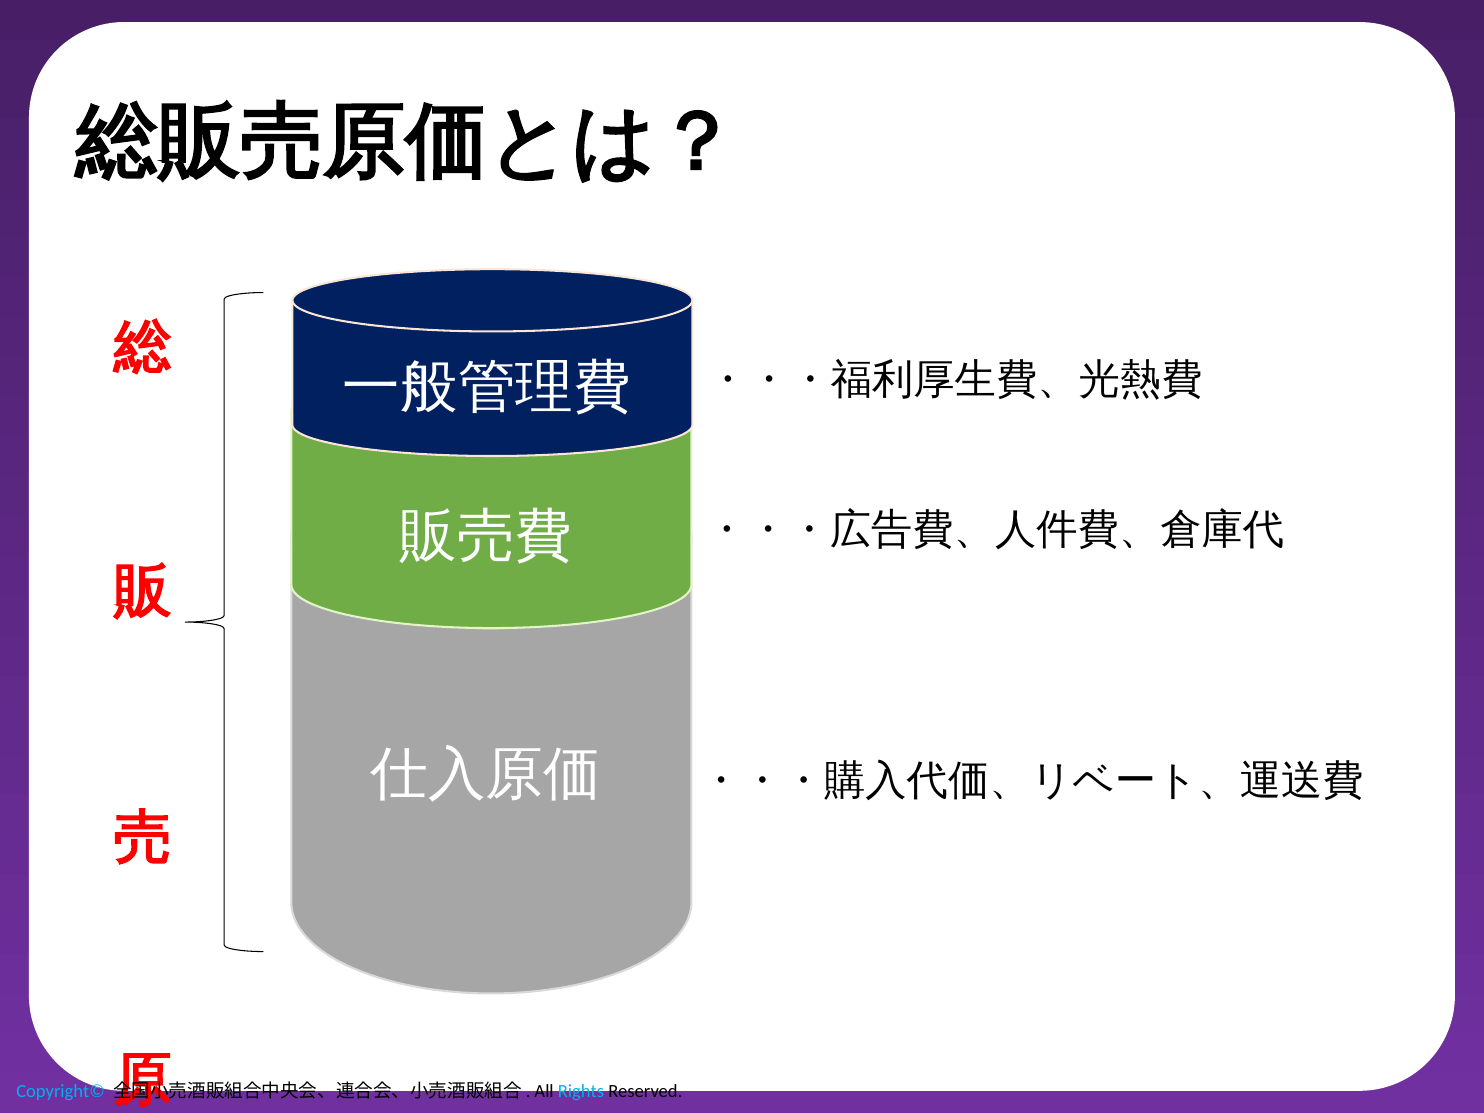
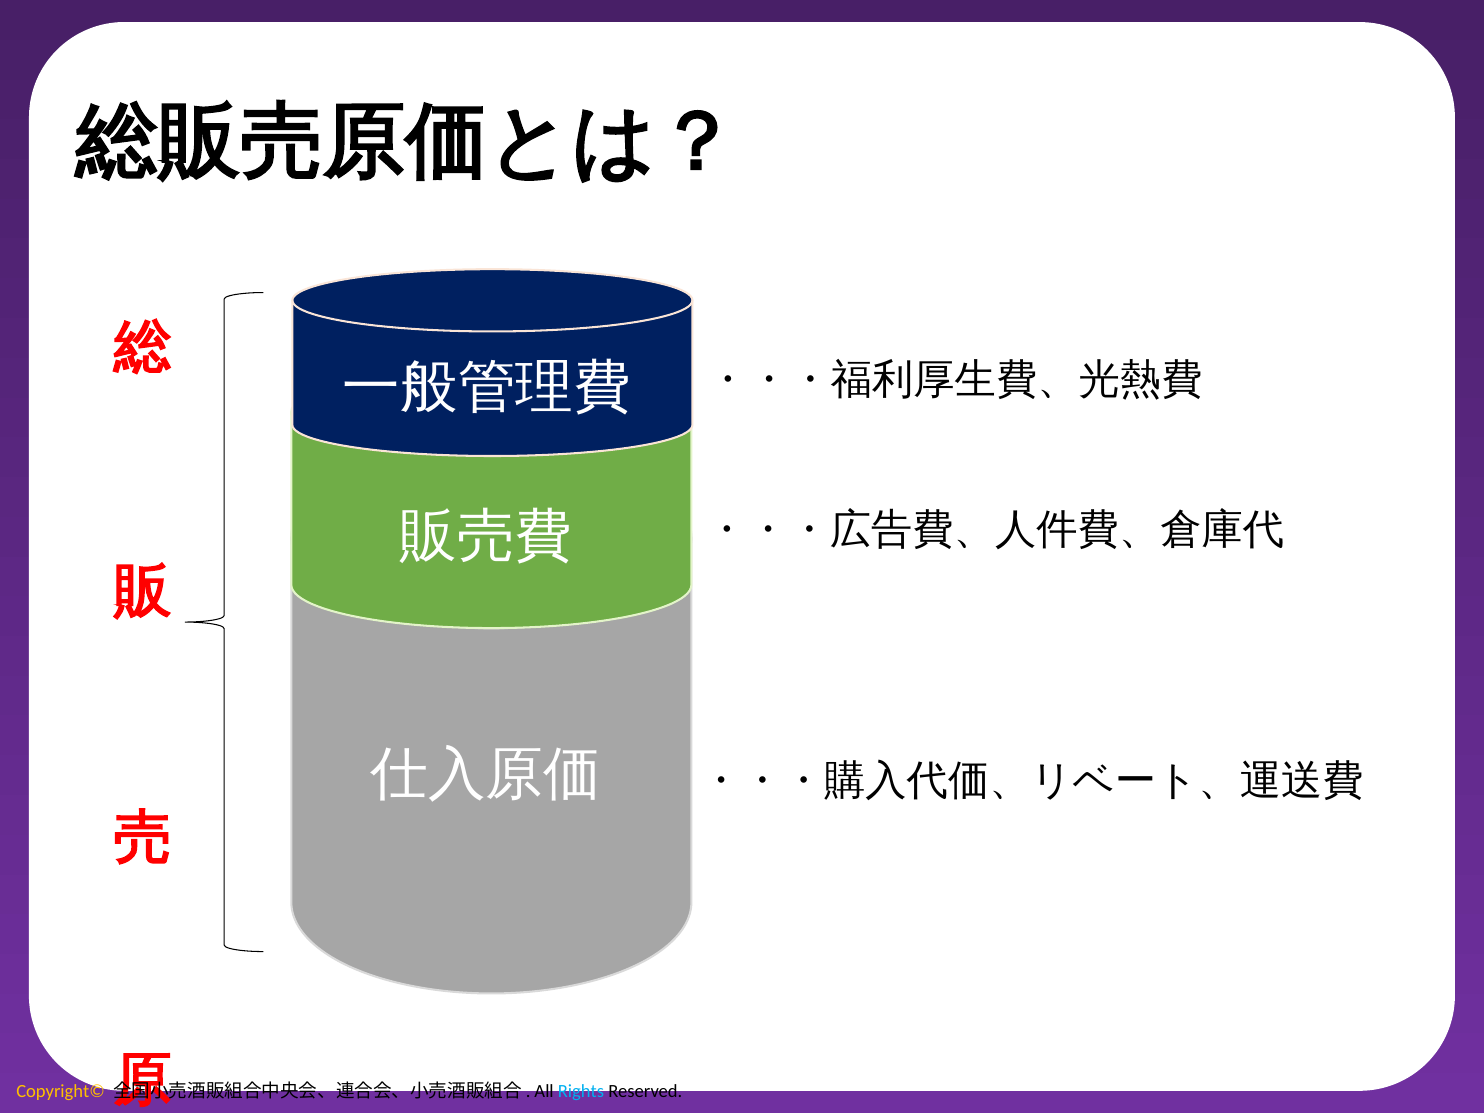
Copyright© colour: light blue -> yellow (61, 1091)
